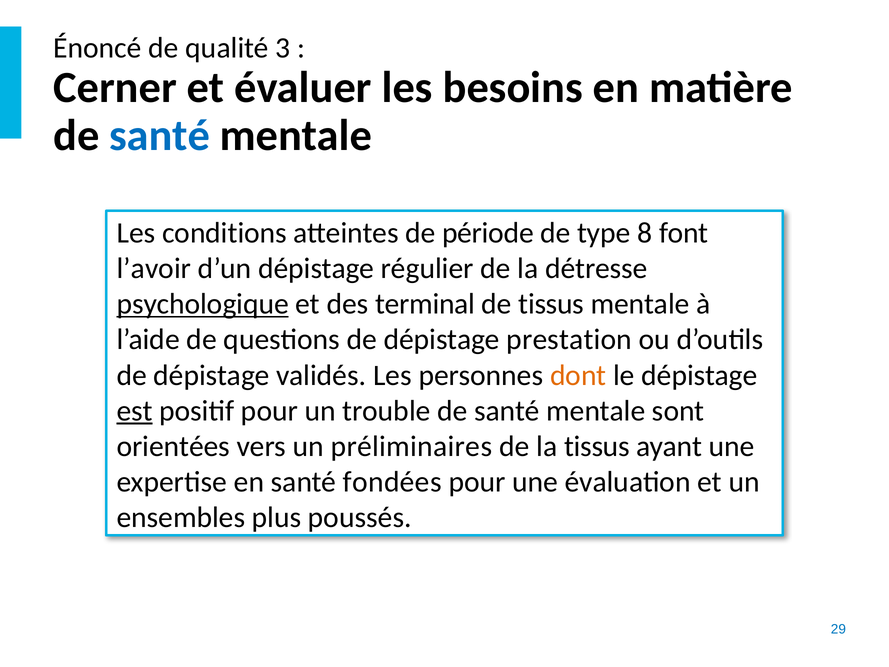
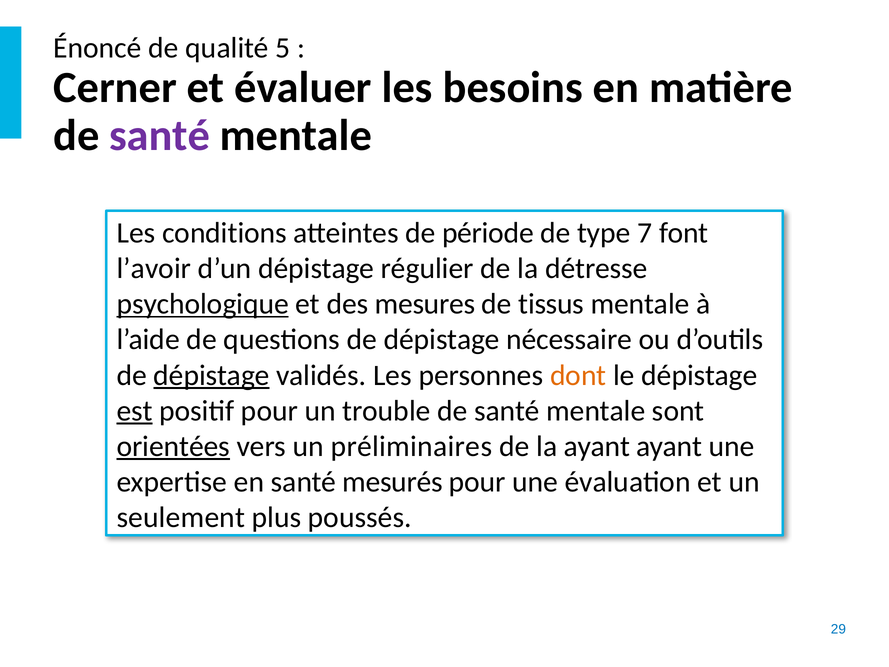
3: 3 -> 5 (283, 48)
santé colour: blue -> purple (160, 136)
8: 8 -> 7 (645, 233)
terminal: terminal -> mesures (425, 304)
prestation: prestation -> nécessaire (569, 340)
dépistage underline: none -> present (212, 375)
orientées underline: none -> present (173, 446)
la tissus: tissus -> ayant (597, 446)
fondées: fondées -> mesurés (393, 482)
ensembles: ensembles -> seulement (181, 517)
